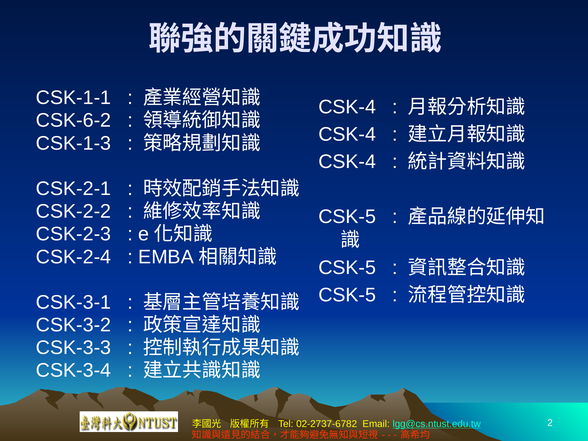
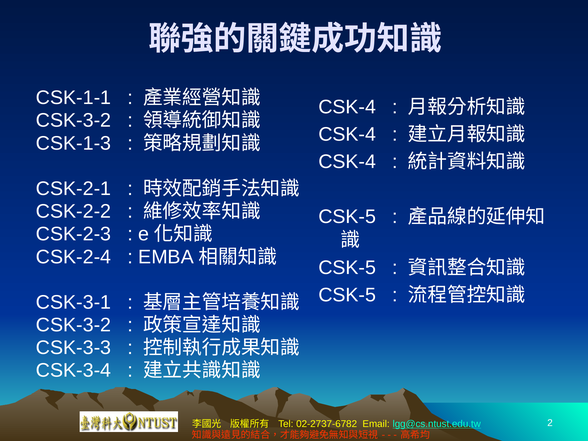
CSK-6-2: CSK-6-2 -> CSK-3-2 (74, 121)
